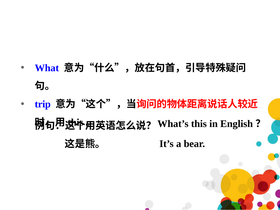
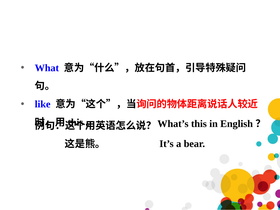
trip: trip -> like (43, 104)
